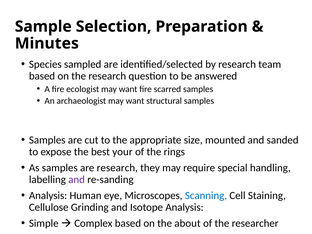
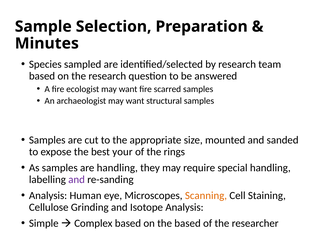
are research: research -> handling (117, 168)
Scanning colour: blue -> orange (206, 196)
the about: about -> based (188, 223)
